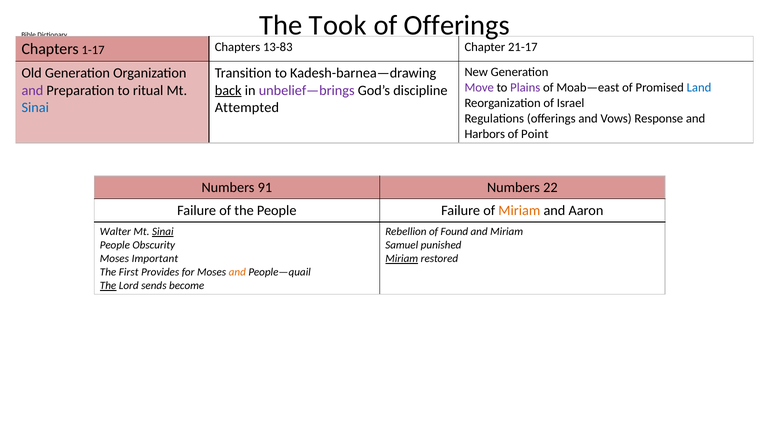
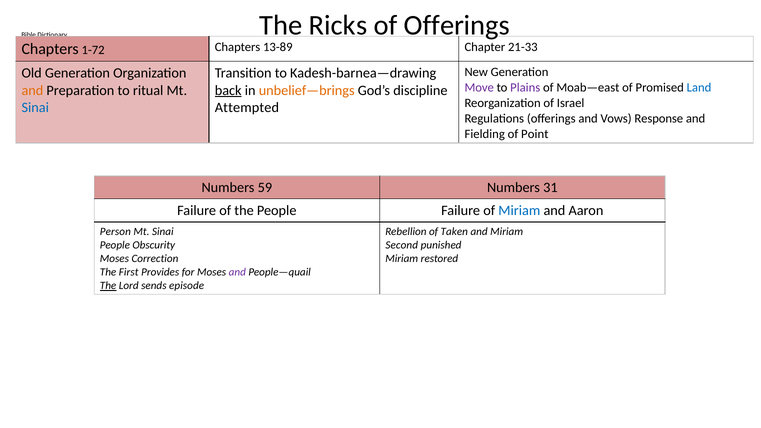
Took: Took -> Ricks (338, 25)
1-17: 1-17 -> 1-72 (93, 50)
13-83: 13-83 -> 13-89 (278, 47)
21-17: 21-17 -> 21-33 (523, 47)
and colour: purple -> orange (32, 90)
unbelief—brings colour: purple -> orange (307, 90)
Harbors: Harbors -> Fielding (485, 134)
91: 91 -> 59 (265, 188)
22: 22 -> 31 (550, 188)
Miriam colour: orange -> blue (519, 211)
Walter: Walter -> Person (115, 232)
Sinai underline: present -> none (163, 232)
Found: Found -> Taken (454, 232)
Samuel: Samuel -> Second (402, 245)
Important: Important -> Correction (155, 259)
Miriam underline: present -> none (402, 259)
and colour: orange -> purple (237, 272)
become: become -> episode (187, 286)
